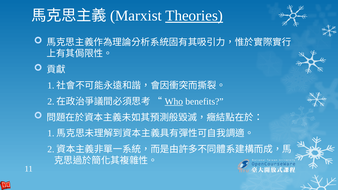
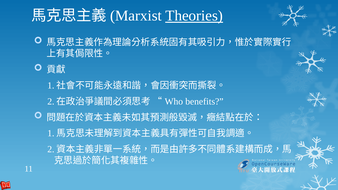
Who underline: present -> none (174, 102)
